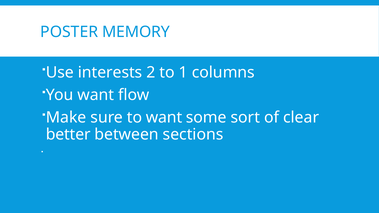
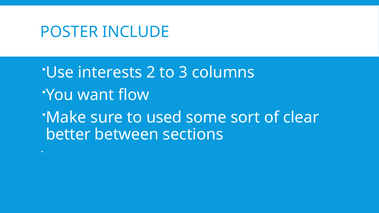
MEMORY: MEMORY -> INCLUDE (136, 32)
1: 1 -> 3 (183, 72)
to want: want -> used (164, 118)
